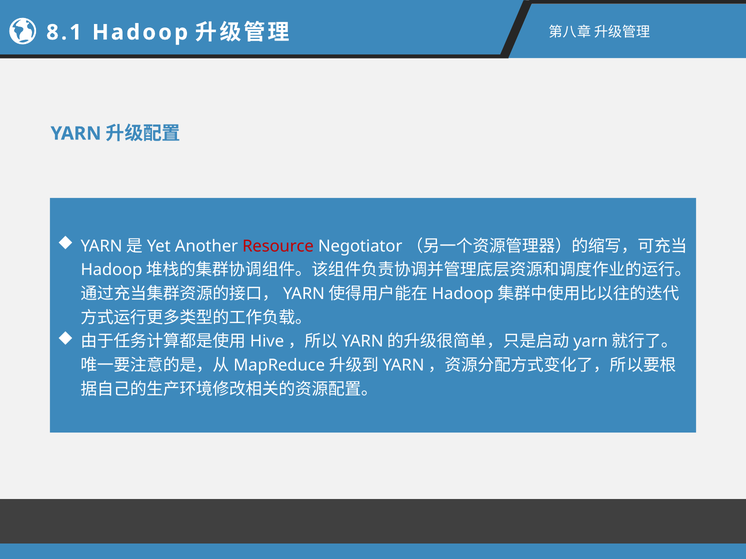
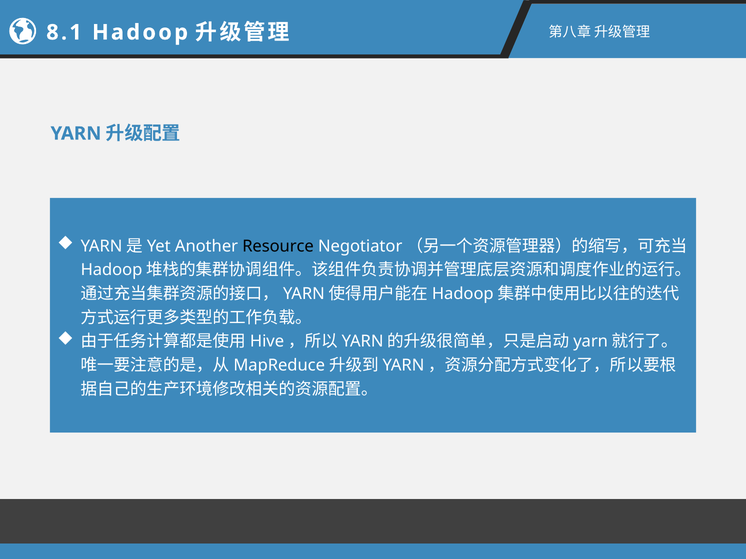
Resource colour: red -> black (278, 246)
